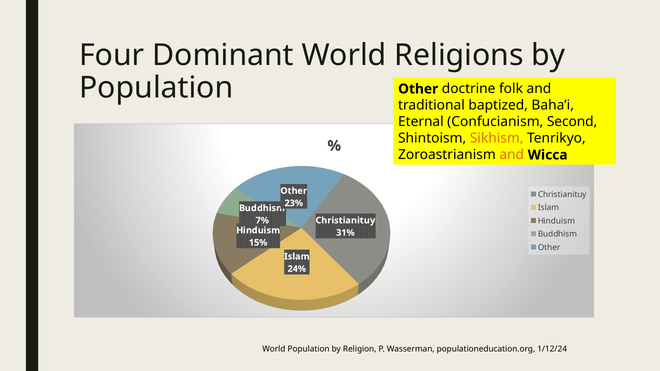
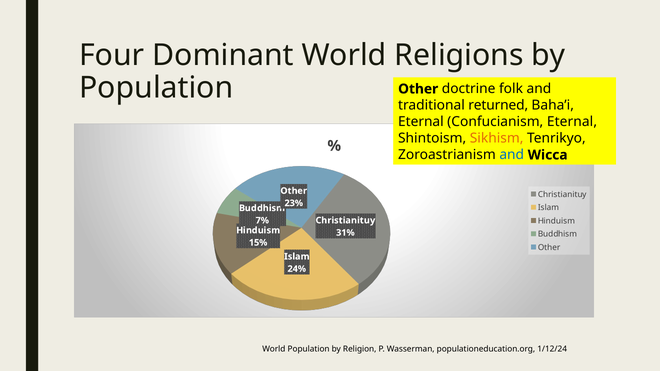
baptized: baptized -> returned (498, 106)
Confucianism Second: Second -> Eternal (572, 122)
and colour: orange -> blue (512, 155)
